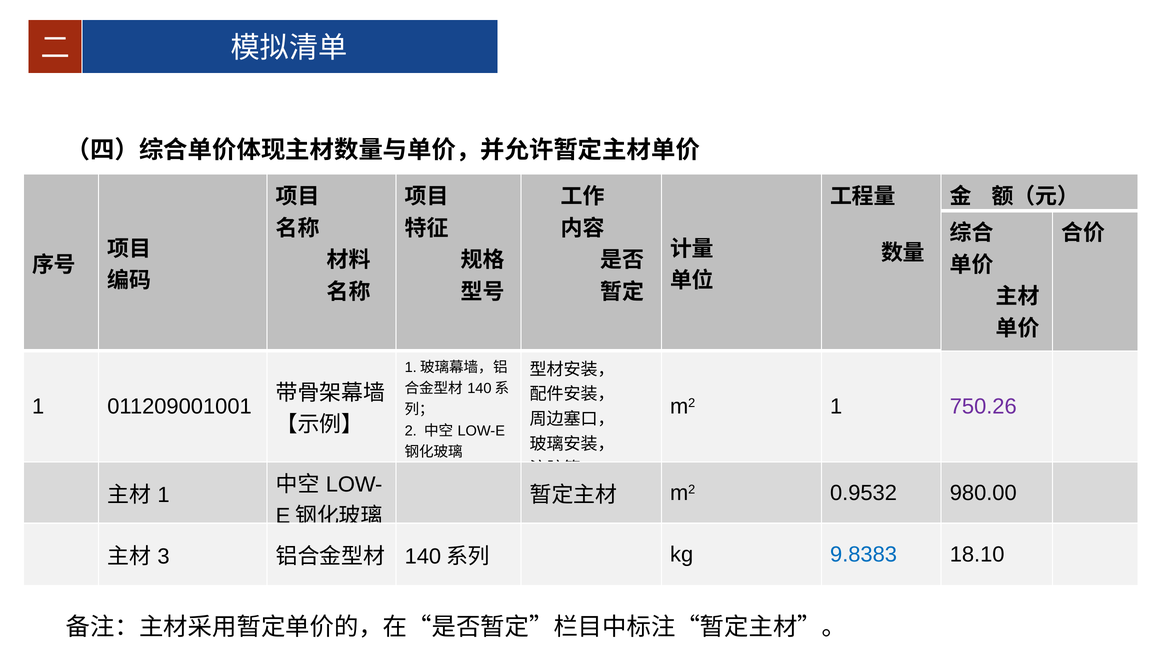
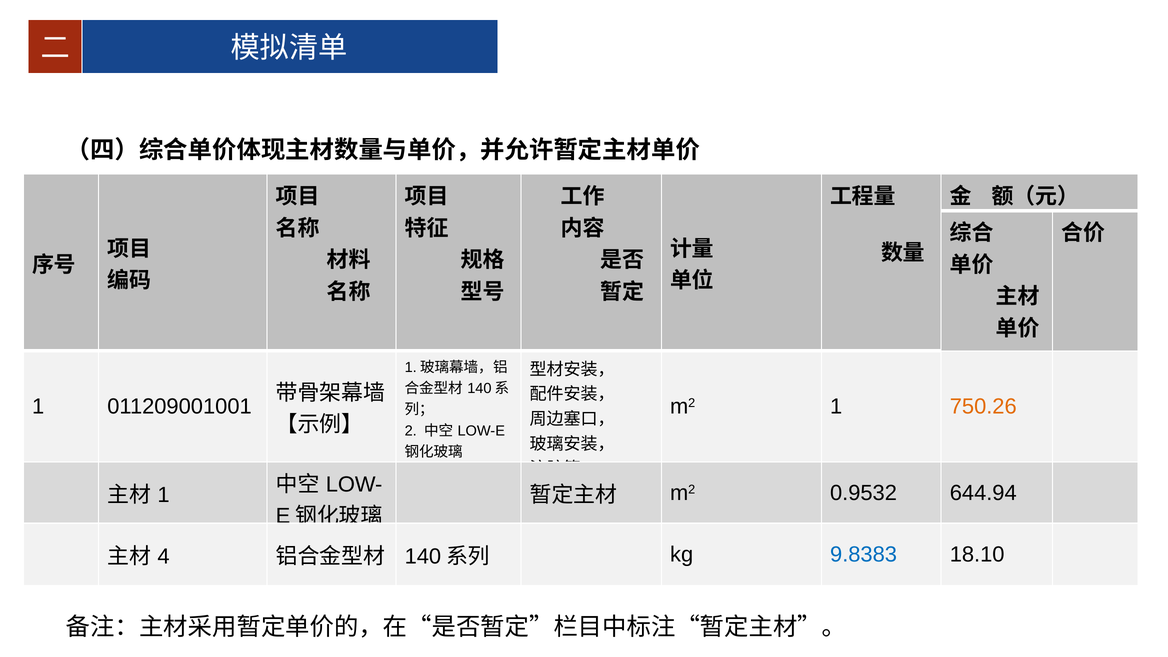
750.26 colour: purple -> orange (983, 407)
980.00: 980.00 -> 644.94 (983, 493)
3: 3 -> 4 (163, 557)
